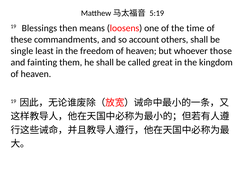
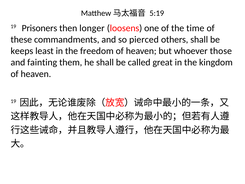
Blessings: Blessings -> Prisoners (39, 28)
means: means -> longer (92, 28)
account: account -> pierced (144, 39)
single: single -> keeps (22, 51)
